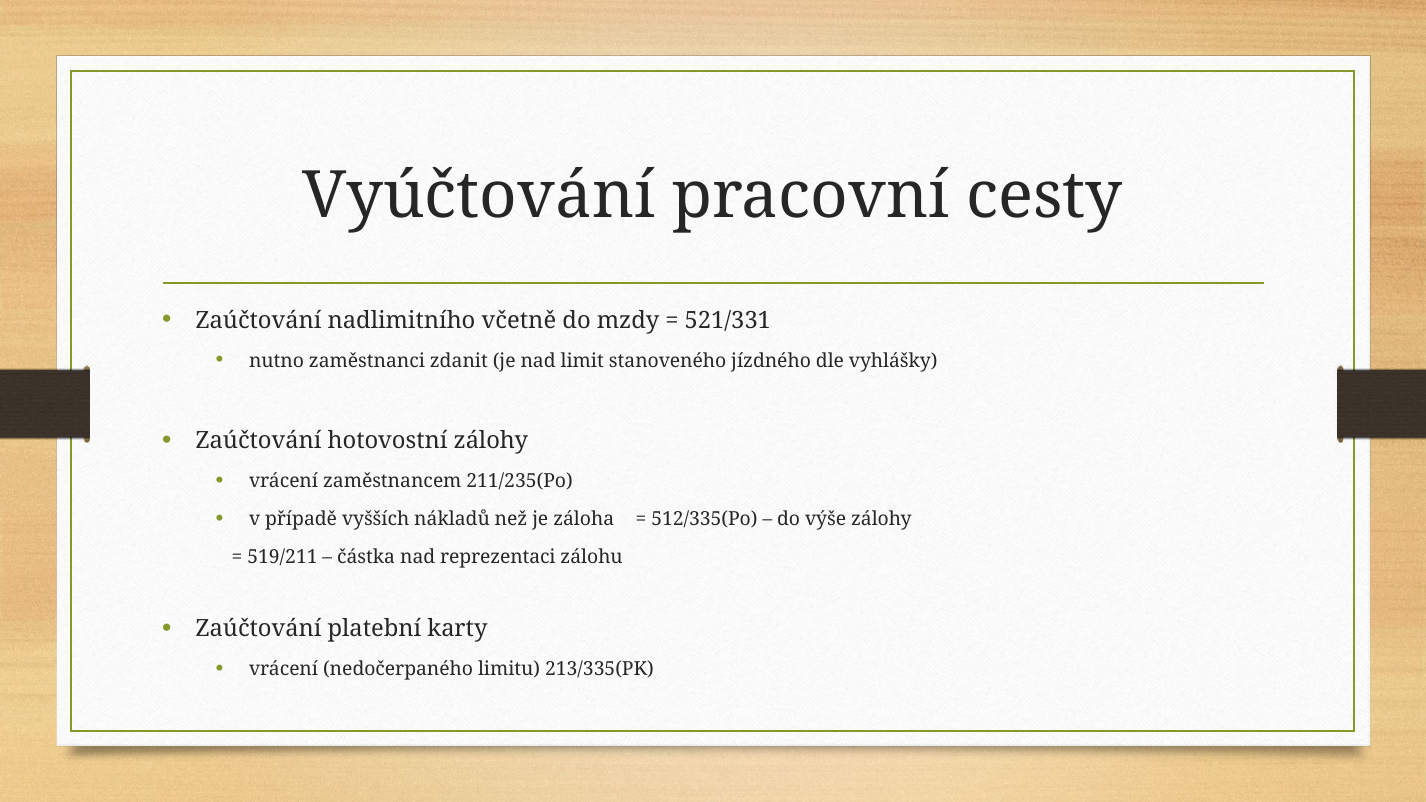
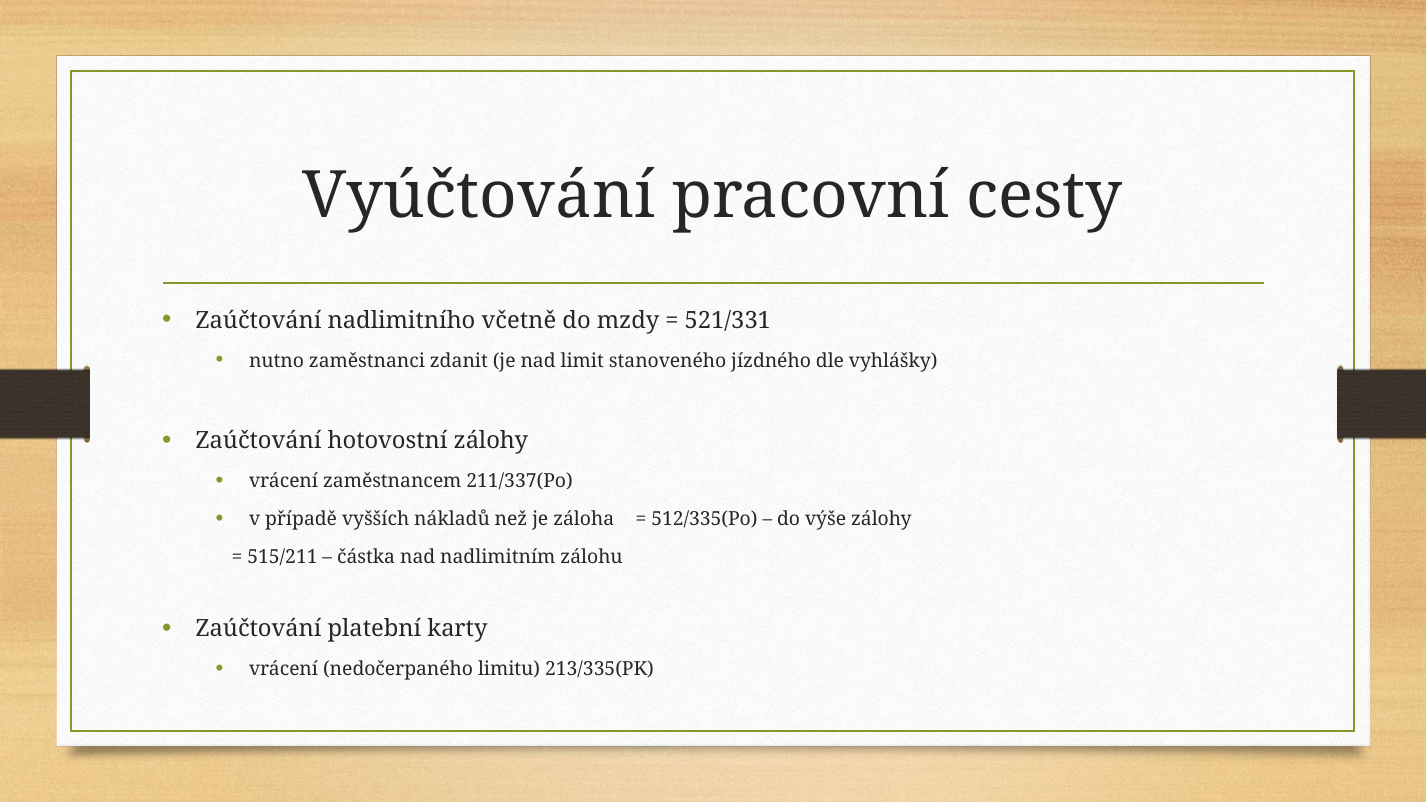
211/235(Po: 211/235(Po -> 211/337(Po (520, 481)
519/211: 519/211 -> 515/211 (282, 558)
reprezentaci: reprezentaci -> nadlimitním (498, 558)
